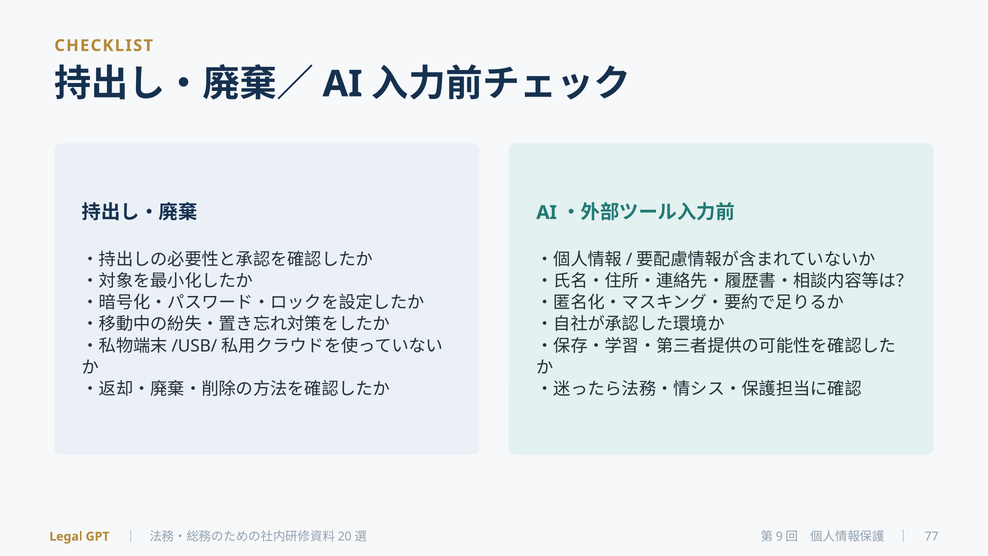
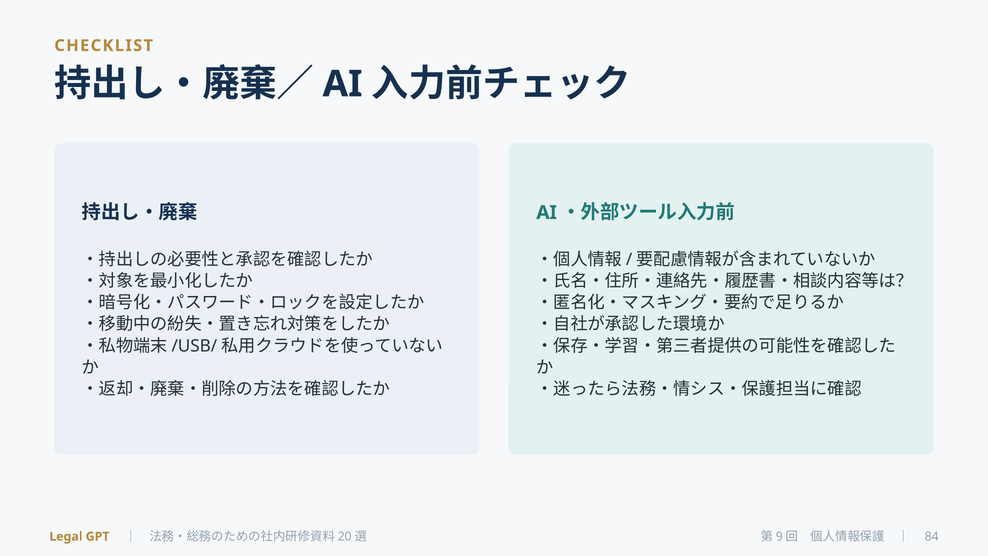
77: 77 -> 84 (932, 536)
